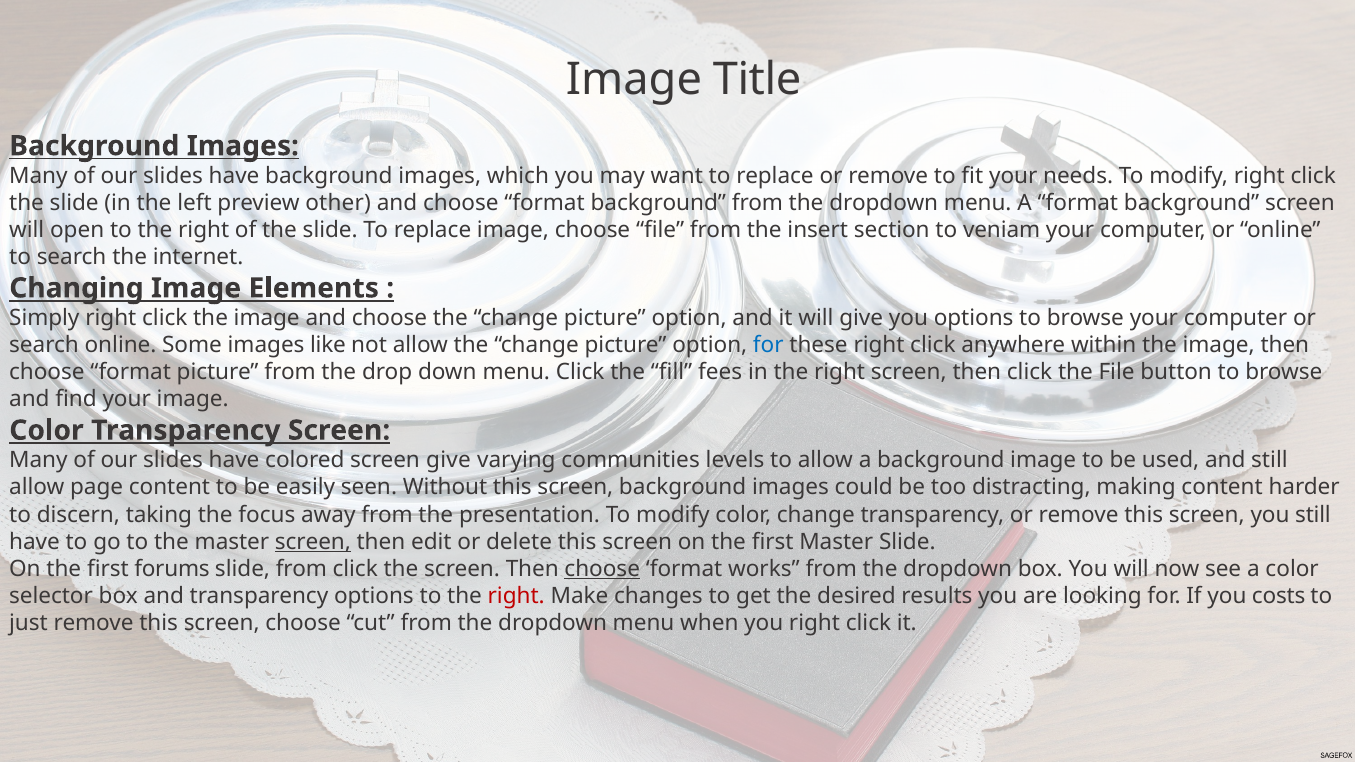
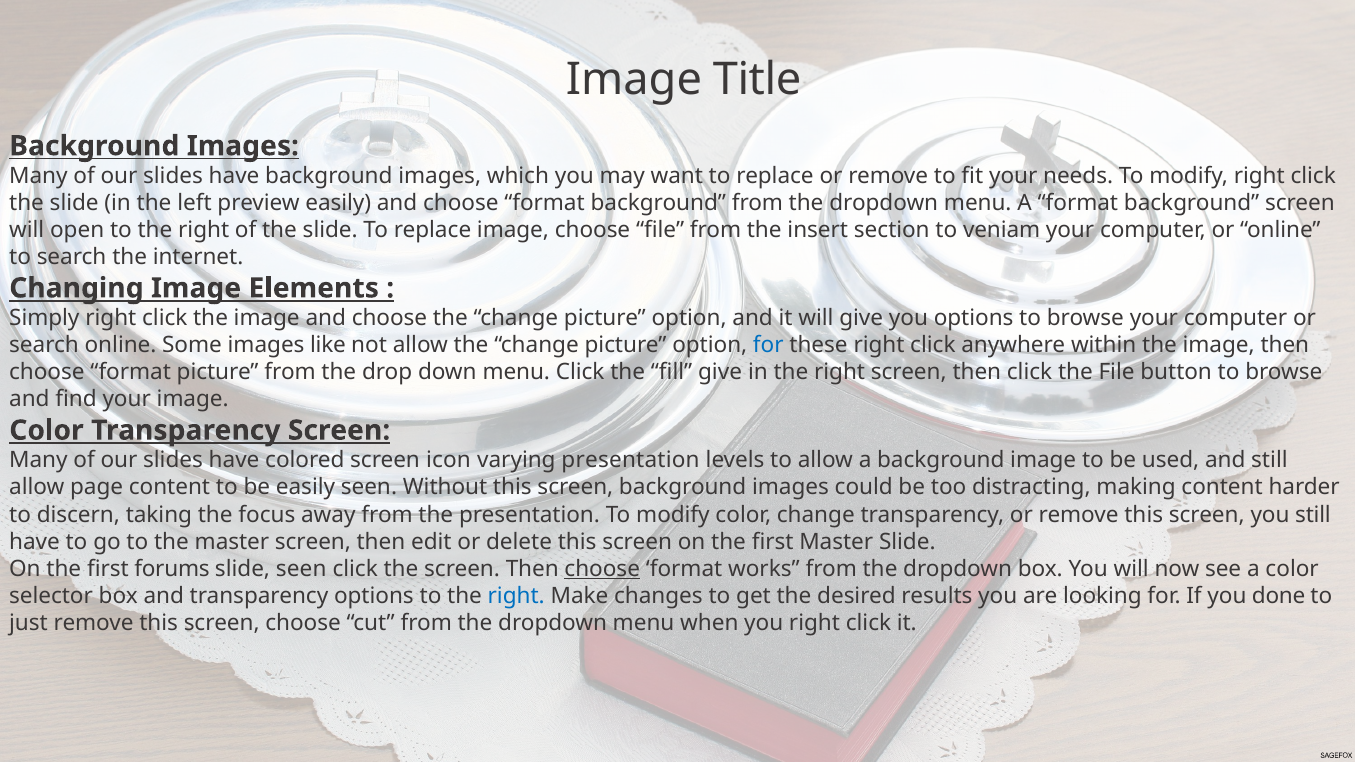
preview other: other -> easily (338, 203)
fill fees: fees -> give (720, 372)
screen give: give -> icon (448, 461)
varying communities: communities -> presentation (631, 461)
screen underline: present -> none (313, 542)
slide from: from -> seen (301, 569)
right colour: red -> blue (516, 596)
costs: costs -> done (1279, 596)
